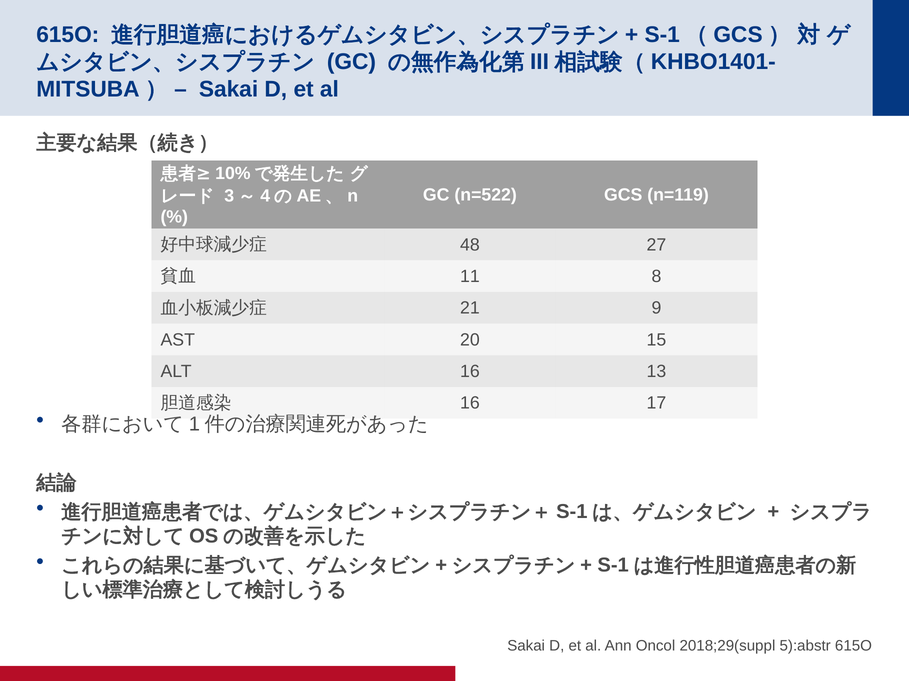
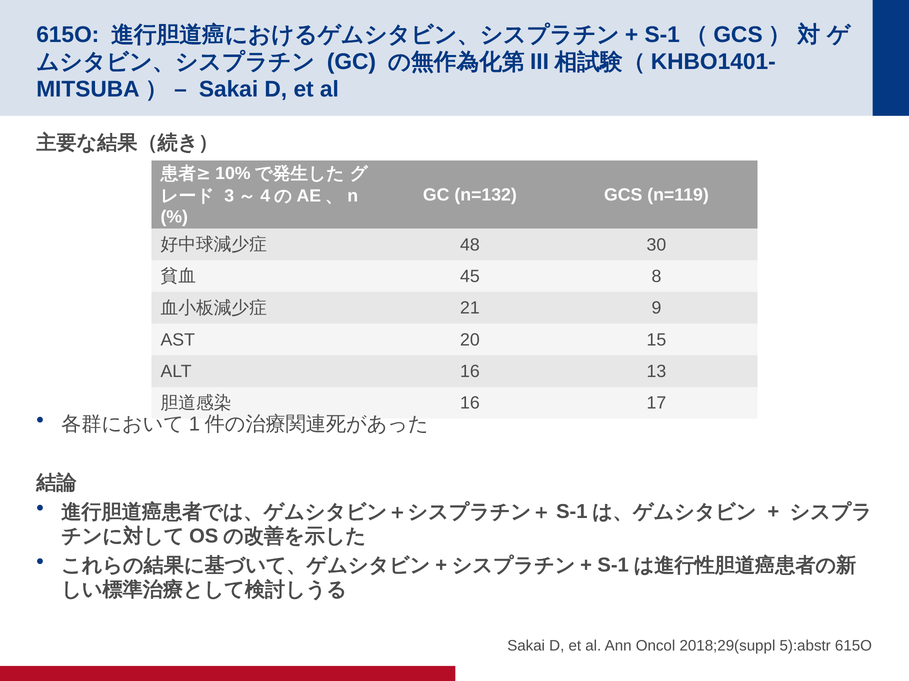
n=522: n=522 -> n=132 (486, 195)
27: 27 -> 30 (656, 245)
11: 11 -> 45 (470, 277)
